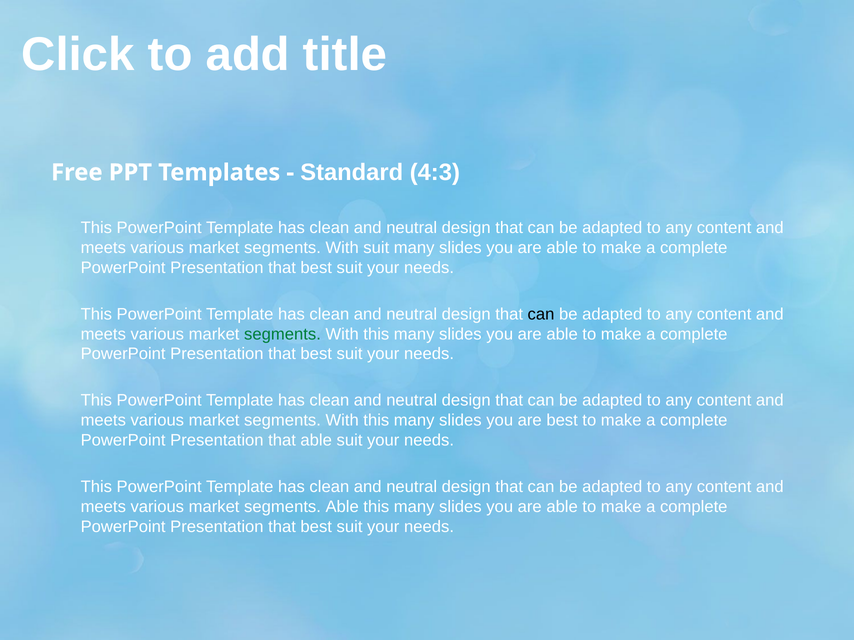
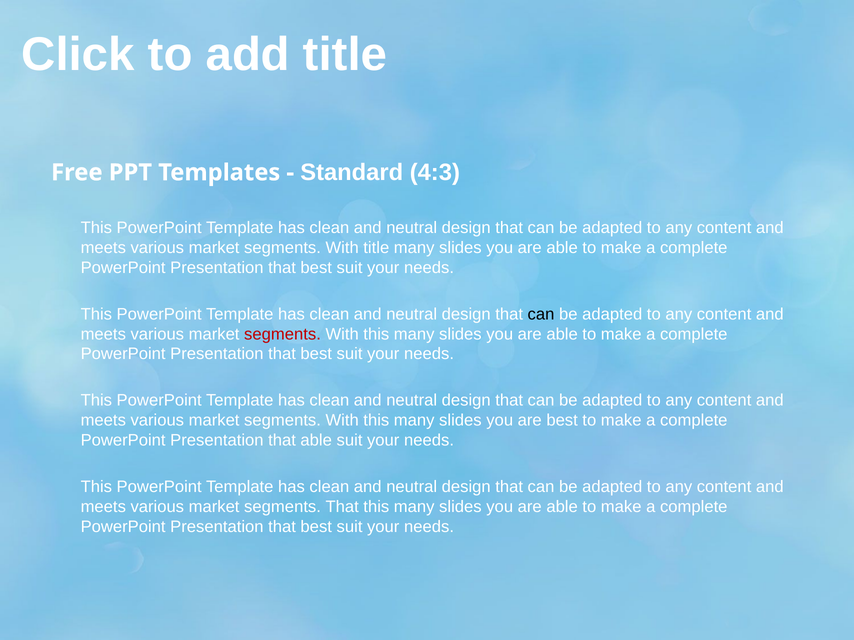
With suit: suit -> title (376, 248)
segments colour: green -> red (282, 334)
segments Able: Able -> That (342, 507)
